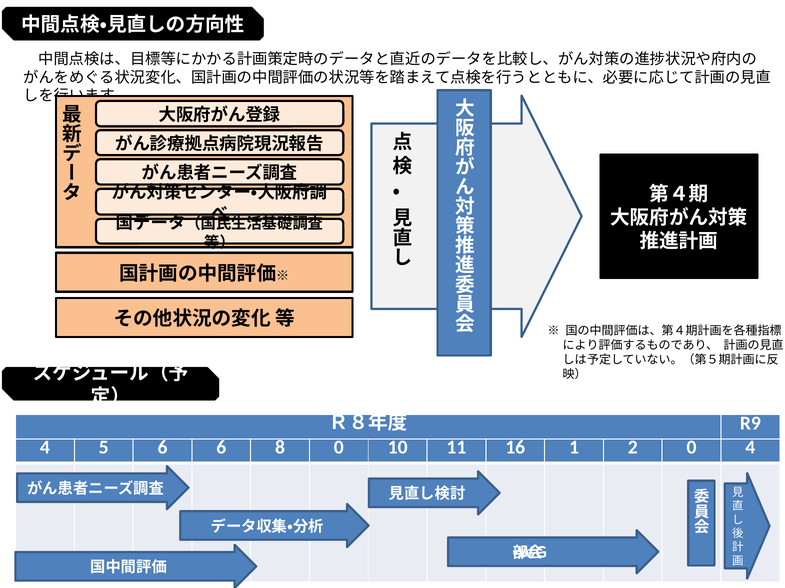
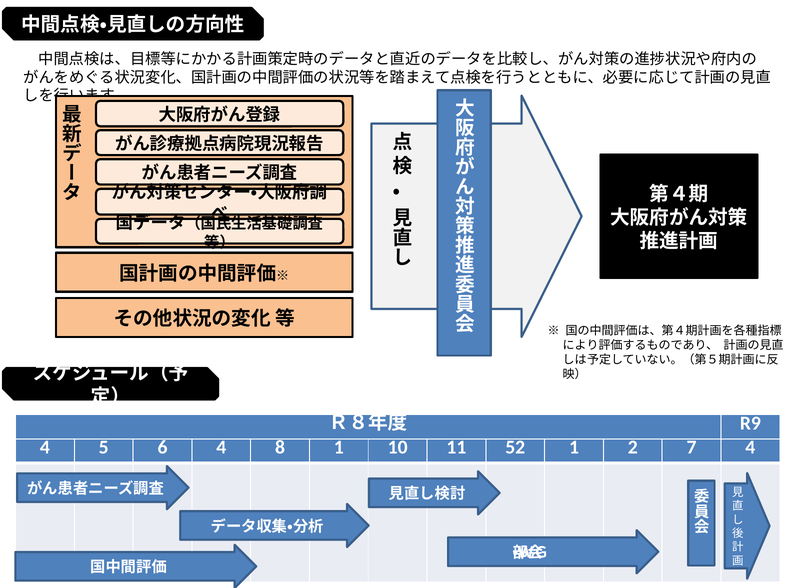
6 6: 6 -> 4 (221, 448)
8 0: 0 -> 1 (339, 448)
16: 16 -> 52 (515, 448)
2 0: 0 -> 7 (692, 448)
